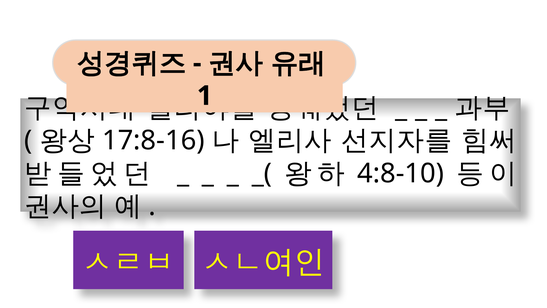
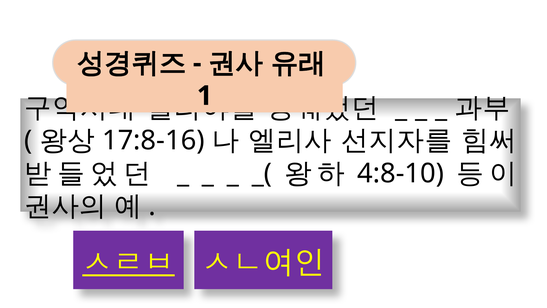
ㅅㄹㅂ underline: none -> present (128, 262)
